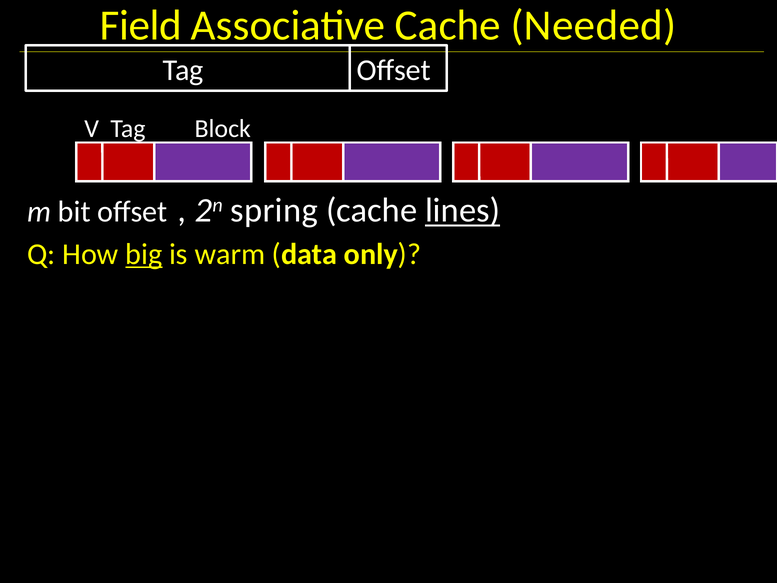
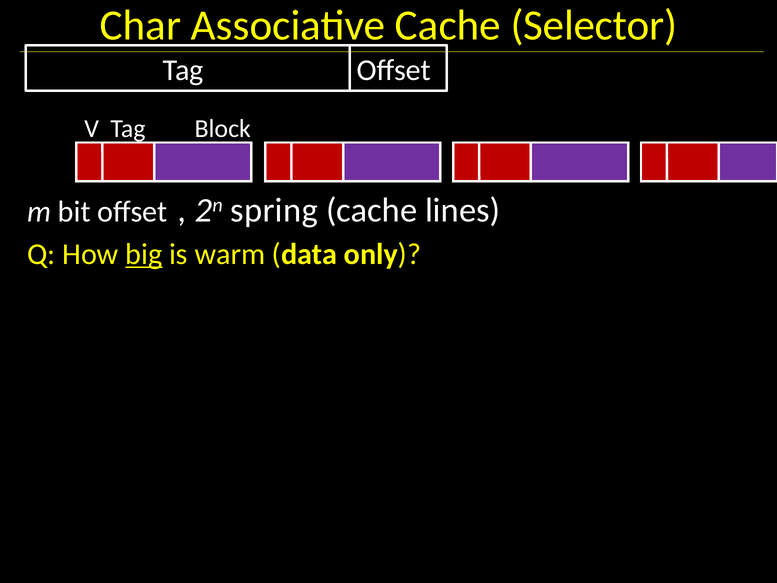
Field: Field -> Char (140, 26)
Needed: Needed -> Selector (594, 26)
lines underline: present -> none (463, 210)
